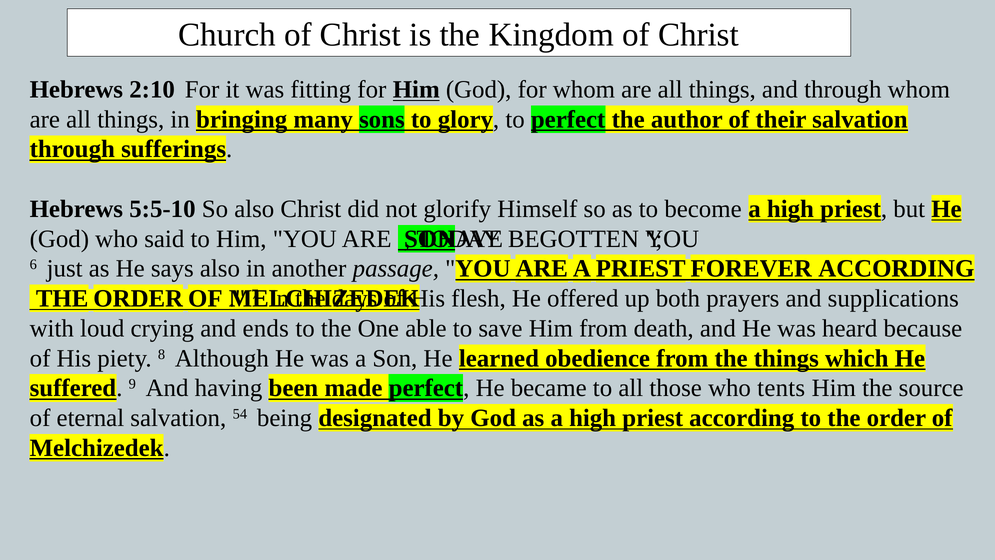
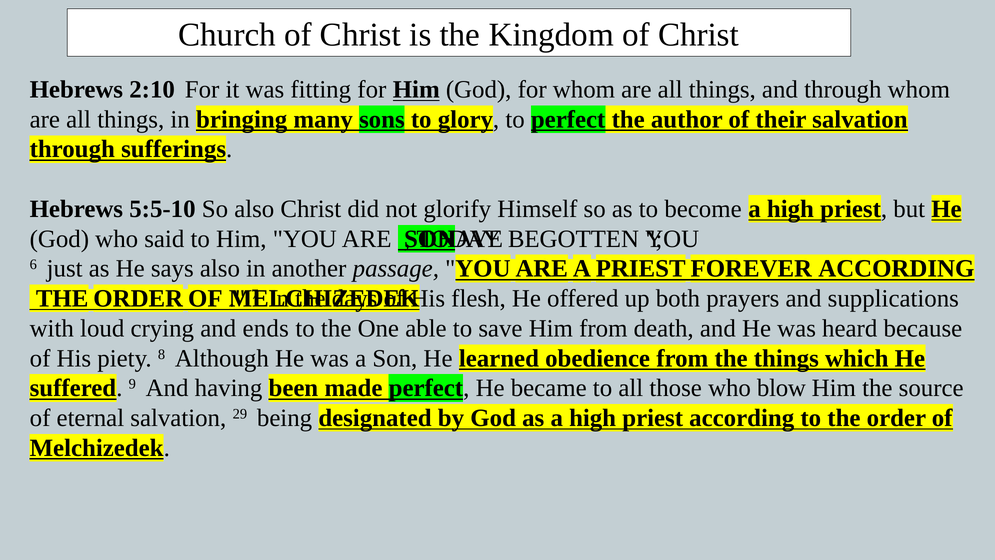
tents: tents -> blow (781, 388)
54: 54 -> 29 (240, 414)
